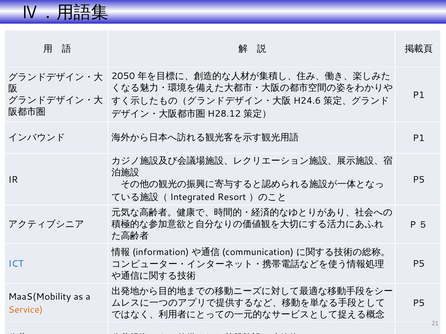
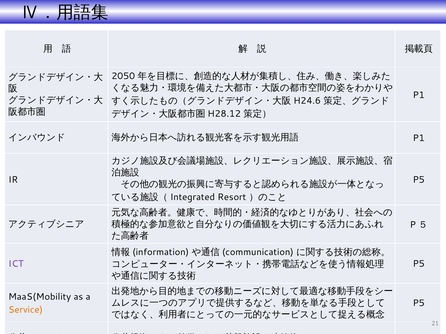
ICT colour: blue -> purple (16, 264)
